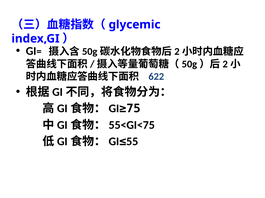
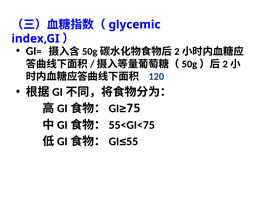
622: 622 -> 120 (156, 77)
